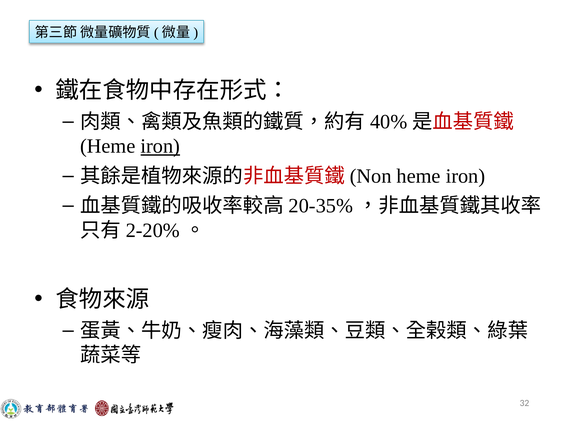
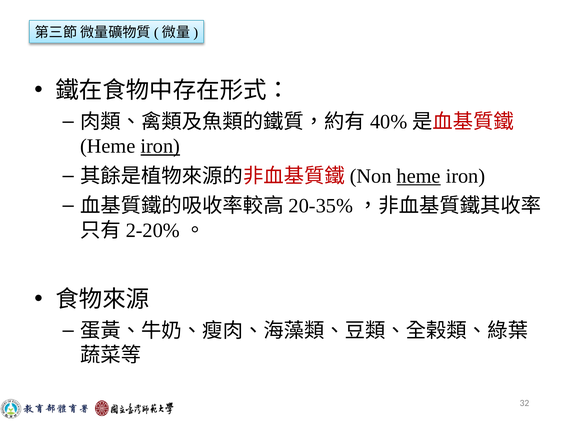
heme underline: none -> present (419, 176)
